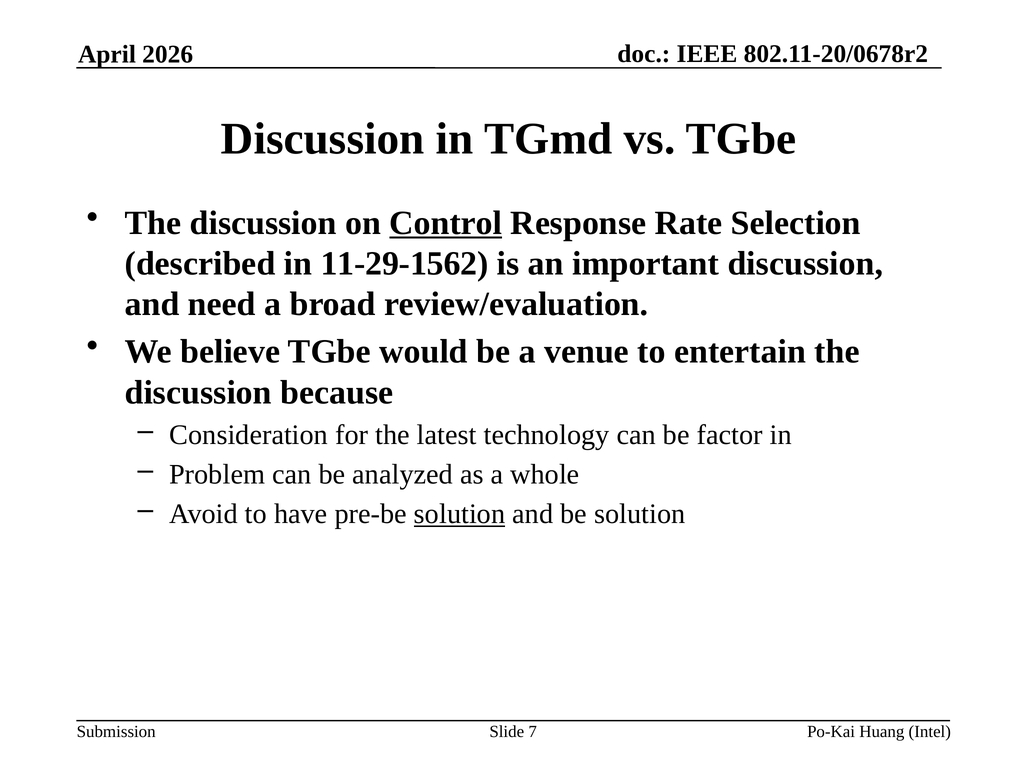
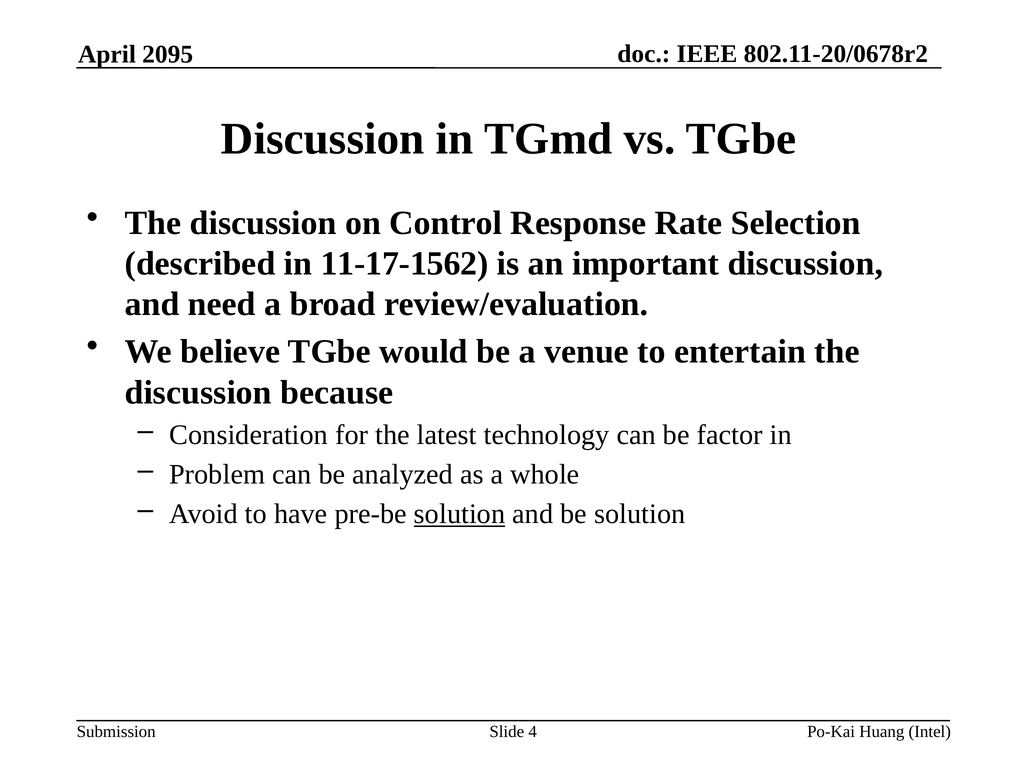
2026: 2026 -> 2095 (168, 54)
Control underline: present -> none (446, 223)
11-29-1562: 11-29-1562 -> 11-17-1562 (405, 264)
7: 7 -> 4 (533, 732)
